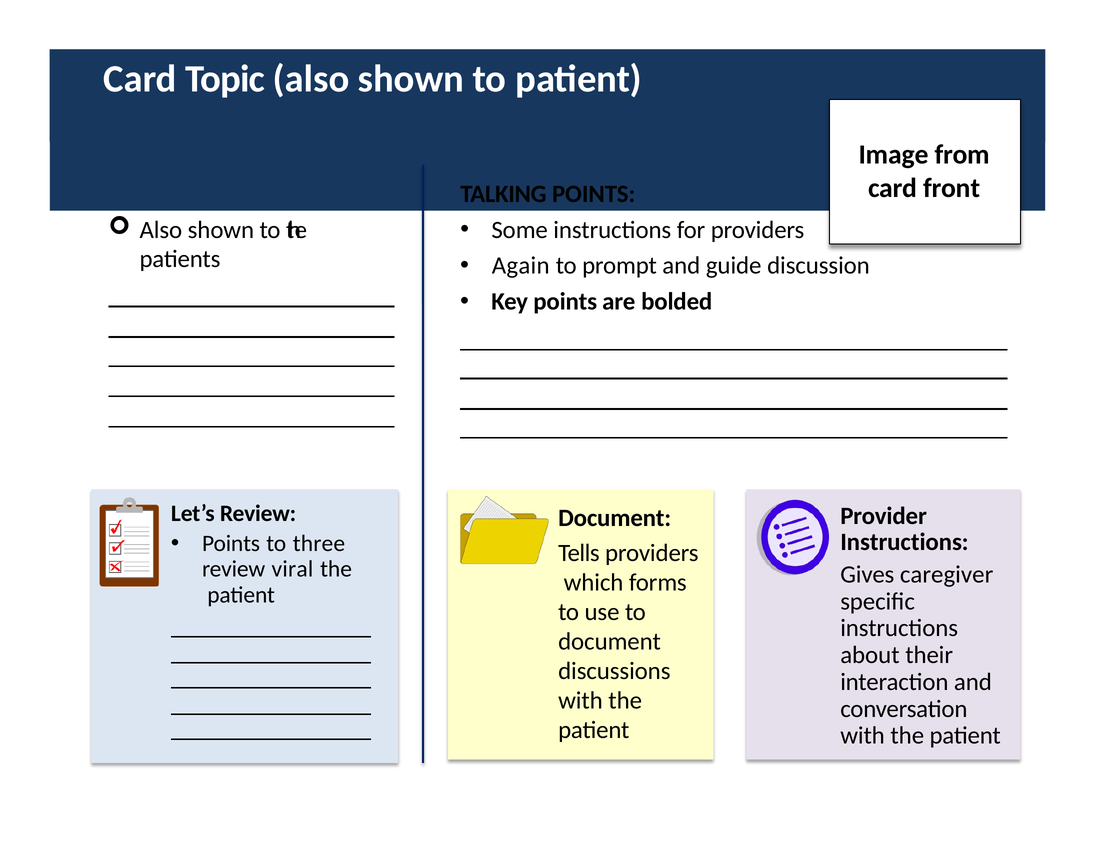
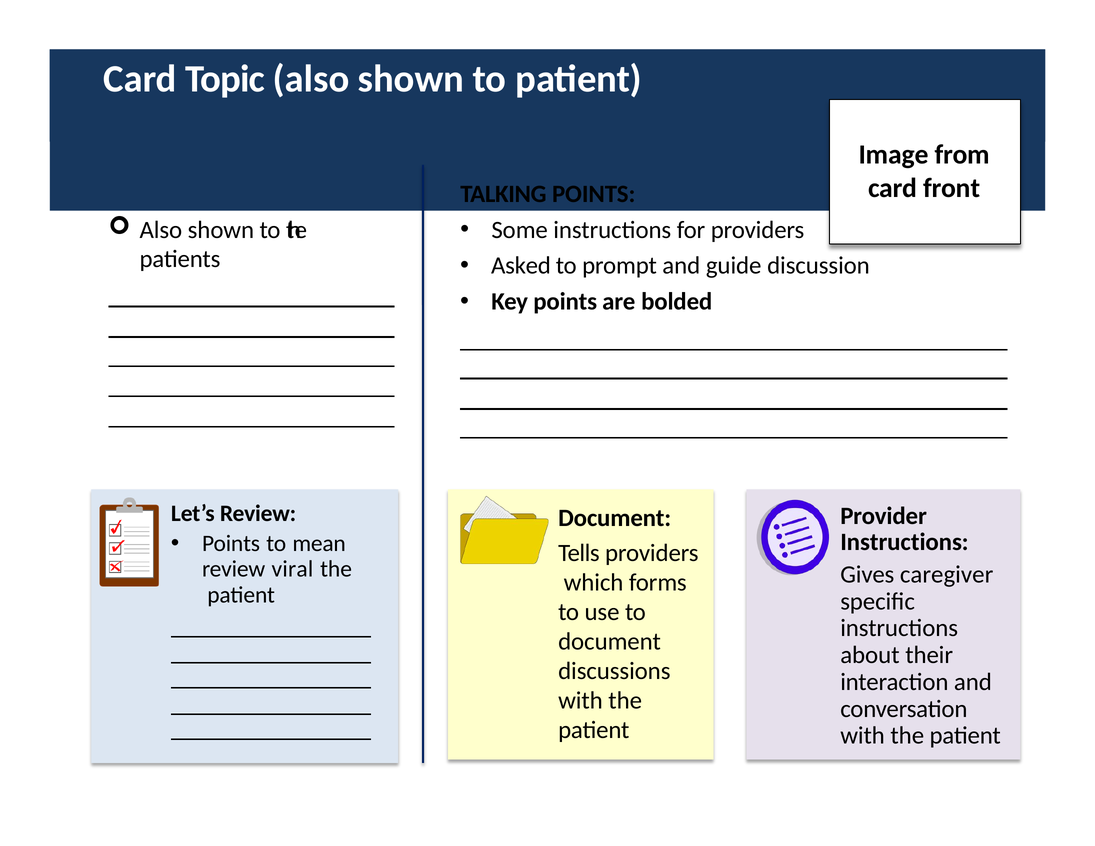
Again: Again -> Asked (521, 266)
three: three -> mean (319, 544)
